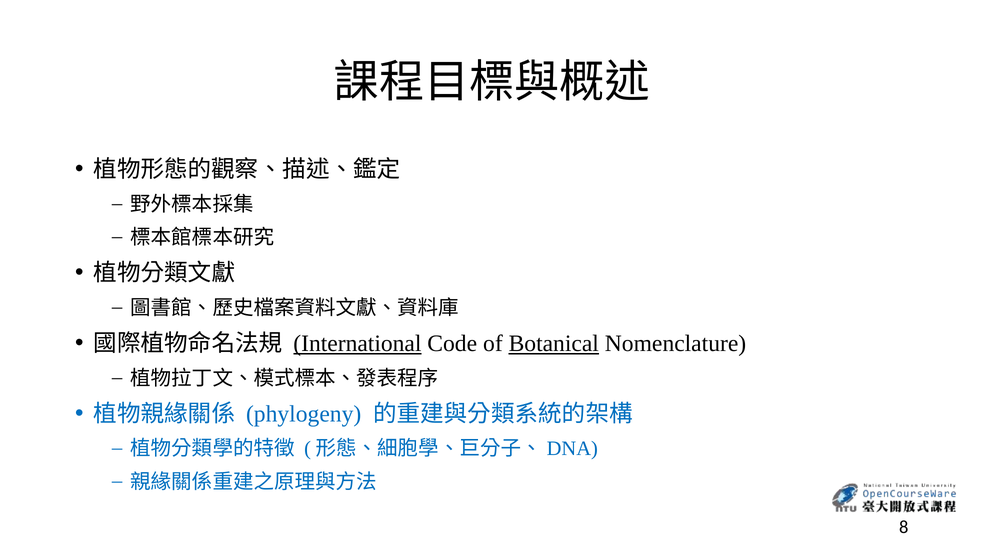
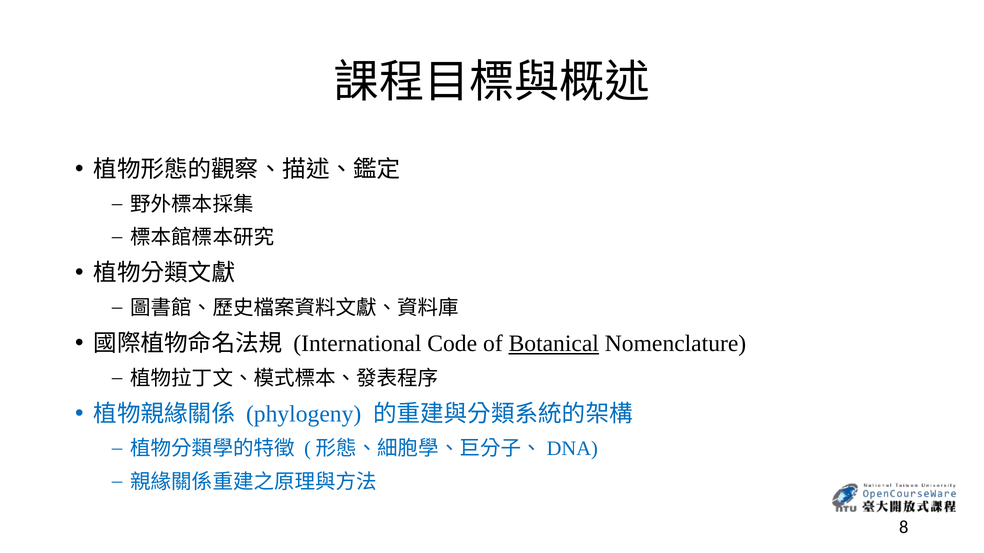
International underline: present -> none (357, 344)
